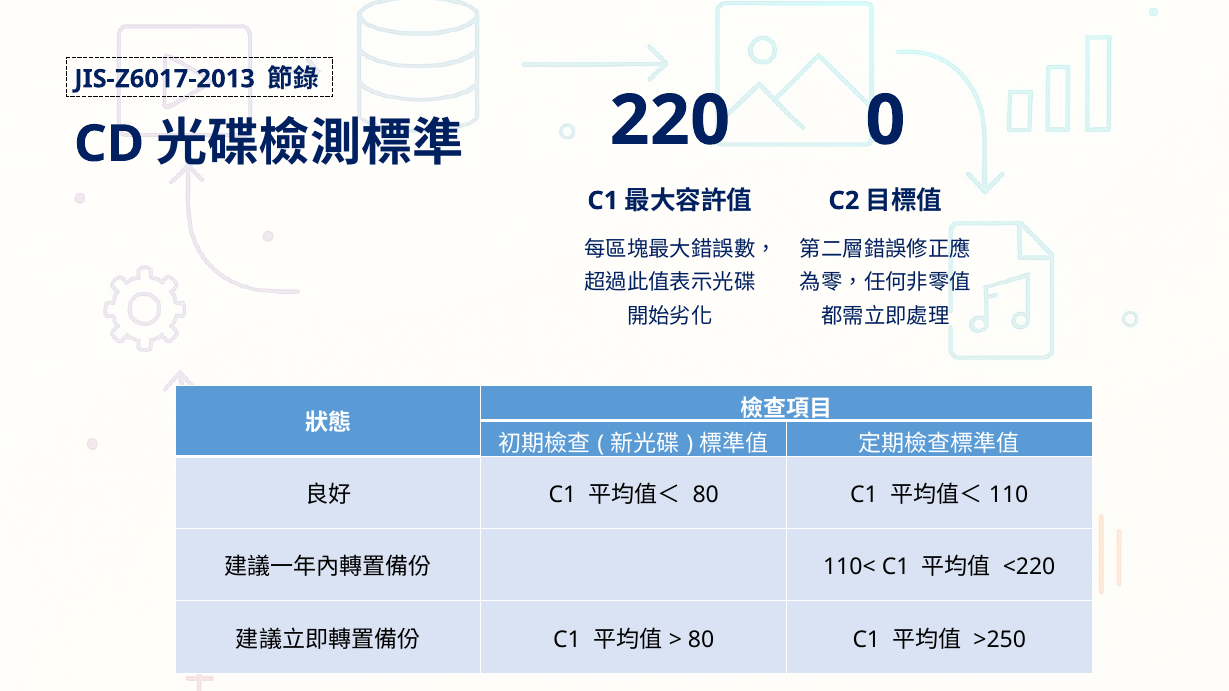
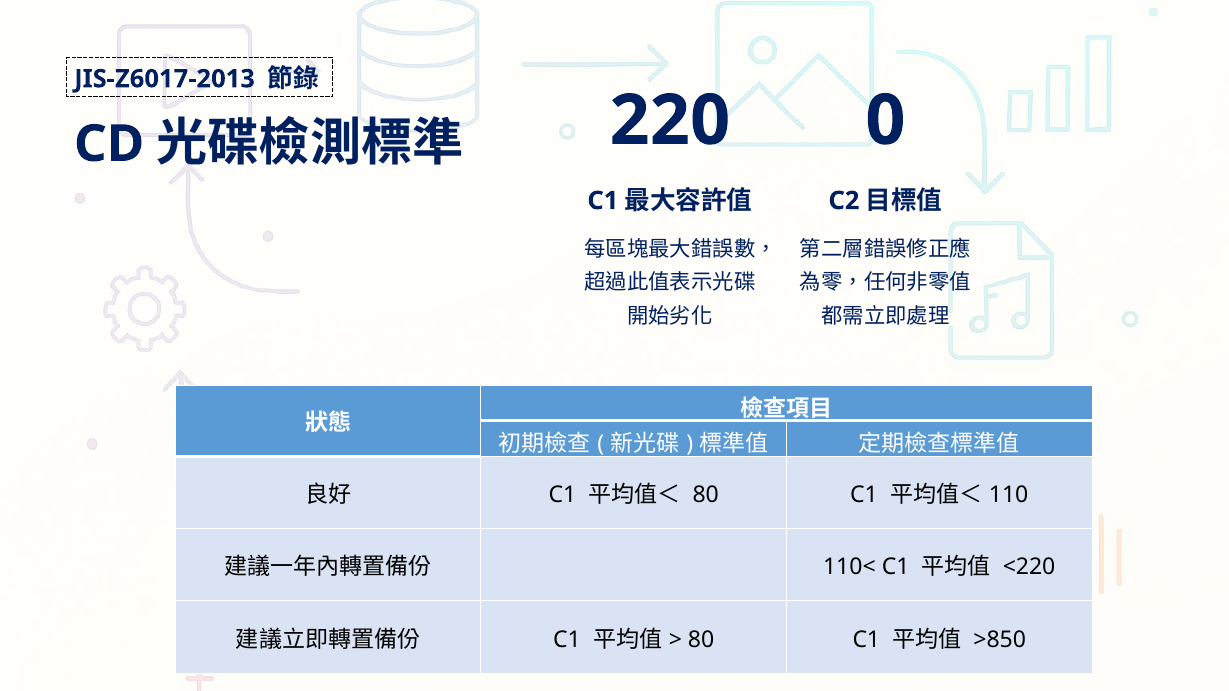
>250: >250 -> >850 (1000, 640)
